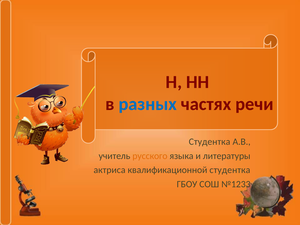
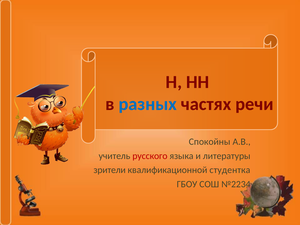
Студентка: Студентка -> Спокойны (210, 142)
русского colour: orange -> red (150, 156)
актриса: актриса -> зрители (110, 170)
№1233: №1233 -> №2234 (236, 184)
